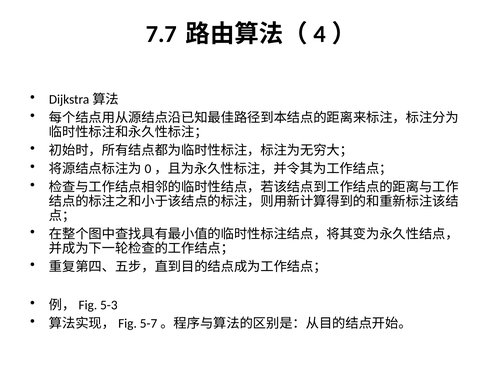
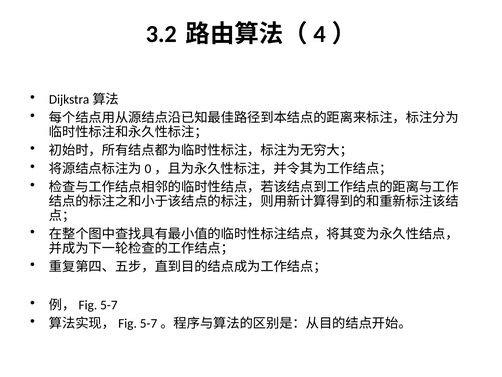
7.7: 7.7 -> 3.2 (161, 34)
5-3: 5-3 -> 5-7 (109, 305)
